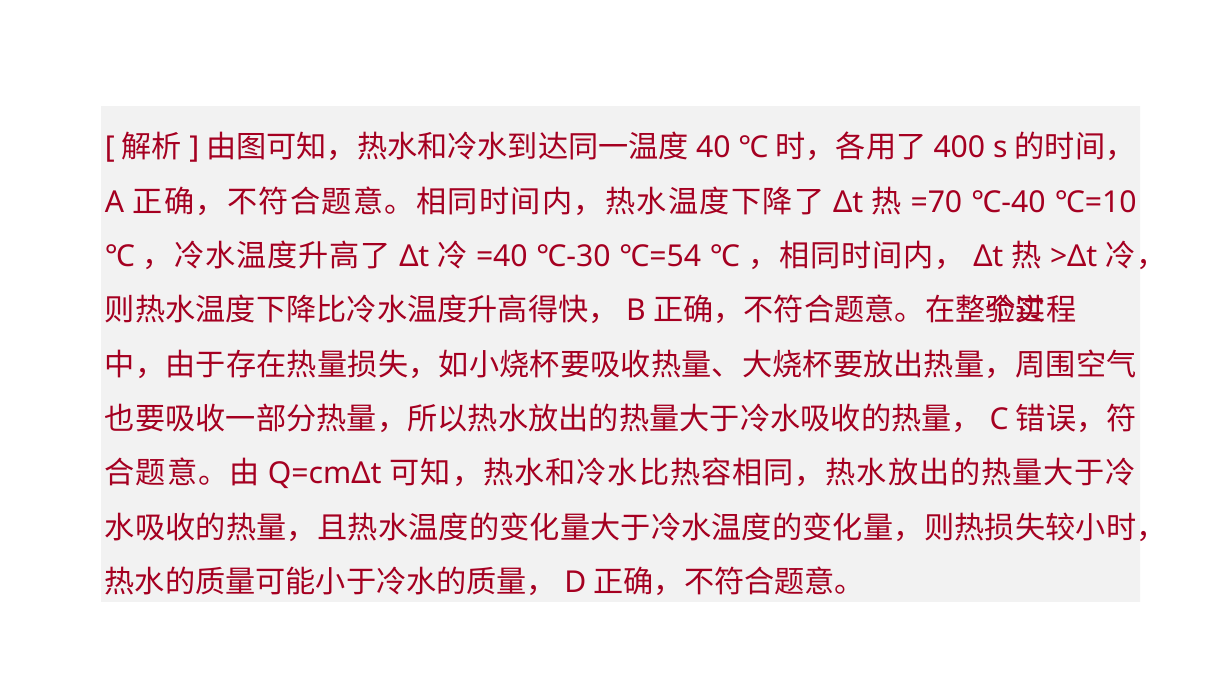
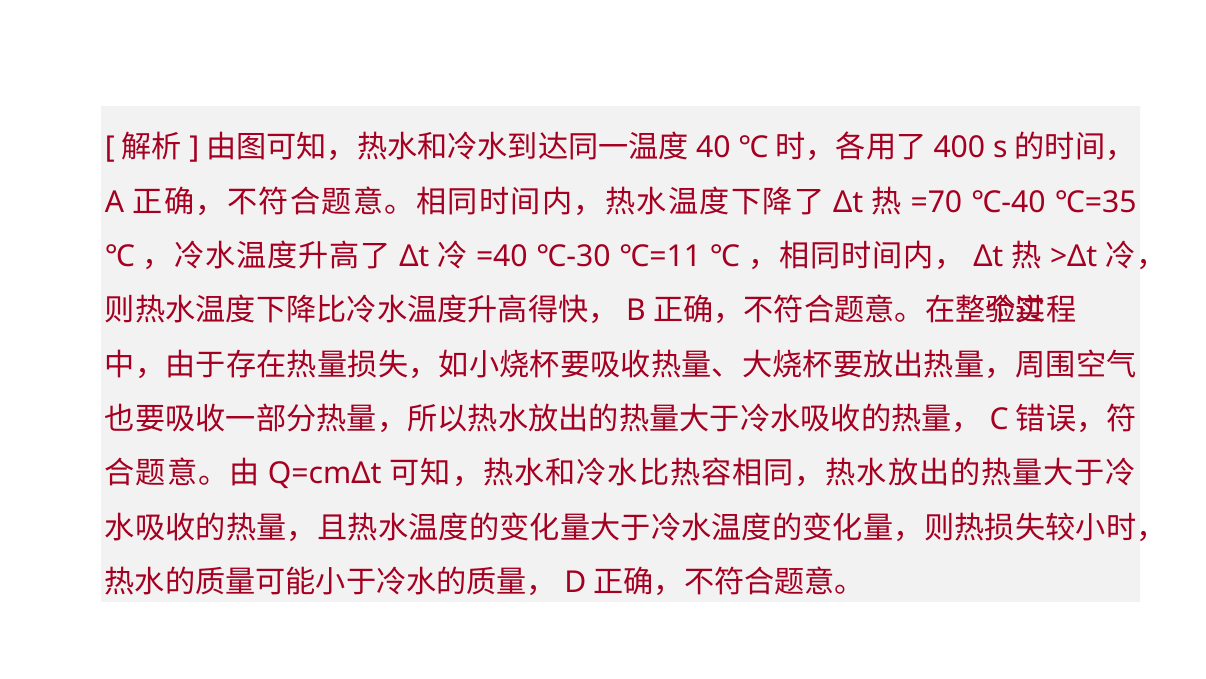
℃=10: ℃=10 -> ℃=35 (1096, 202)
℃=54: ℃=54 -> ℃=11 (660, 256)
